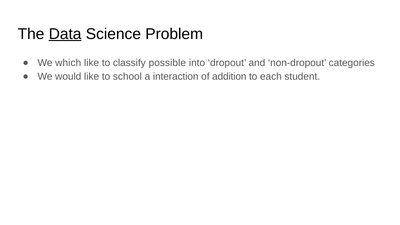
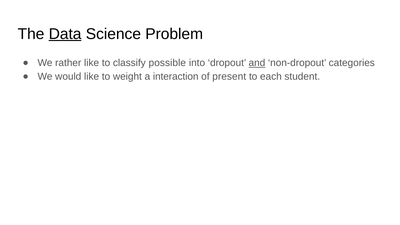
which: which -> rather (68, 63)
and underline: none -> present (257, 63)
school: school -> weight (127, 77)
addition: addition -> present (229, 77)
